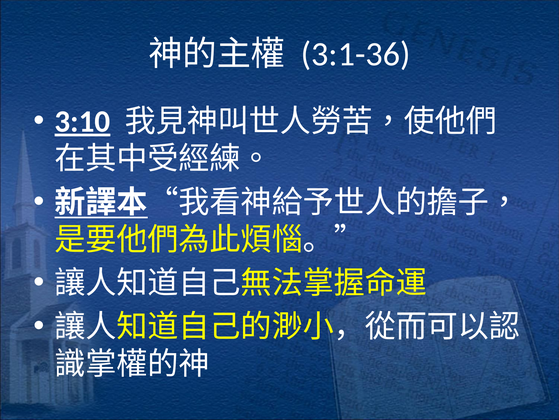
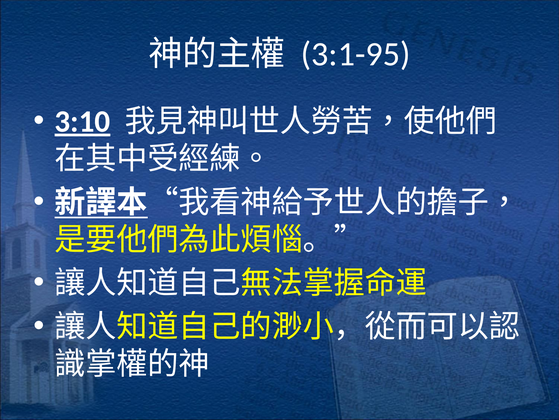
3:1-36: 3:1-36 -> 3:1-95 (356, 54)
